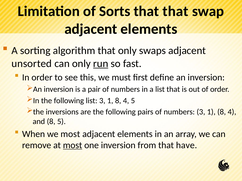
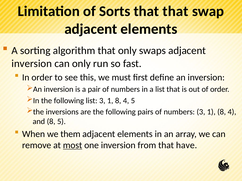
unsorted: unsorted -> inversion (32, 64)
run underline: present -> none (101, 64)
we most: most -> them (70, 134)
